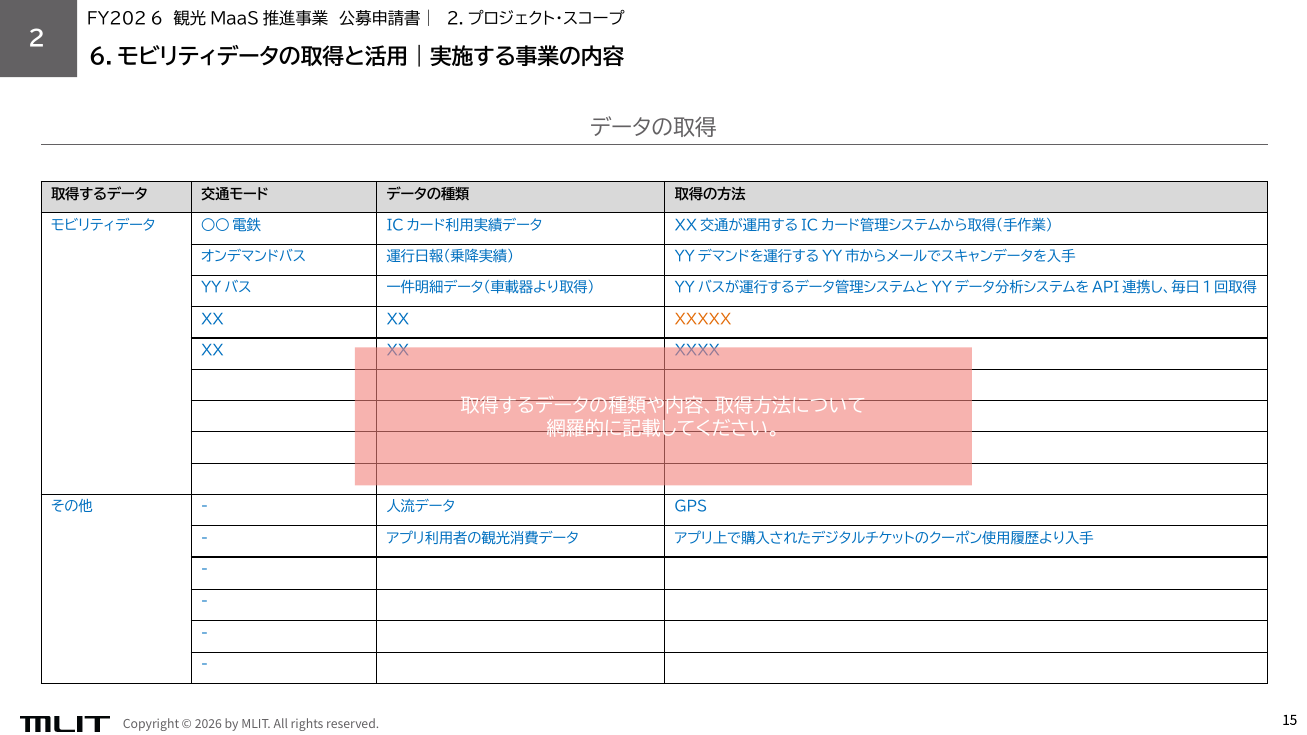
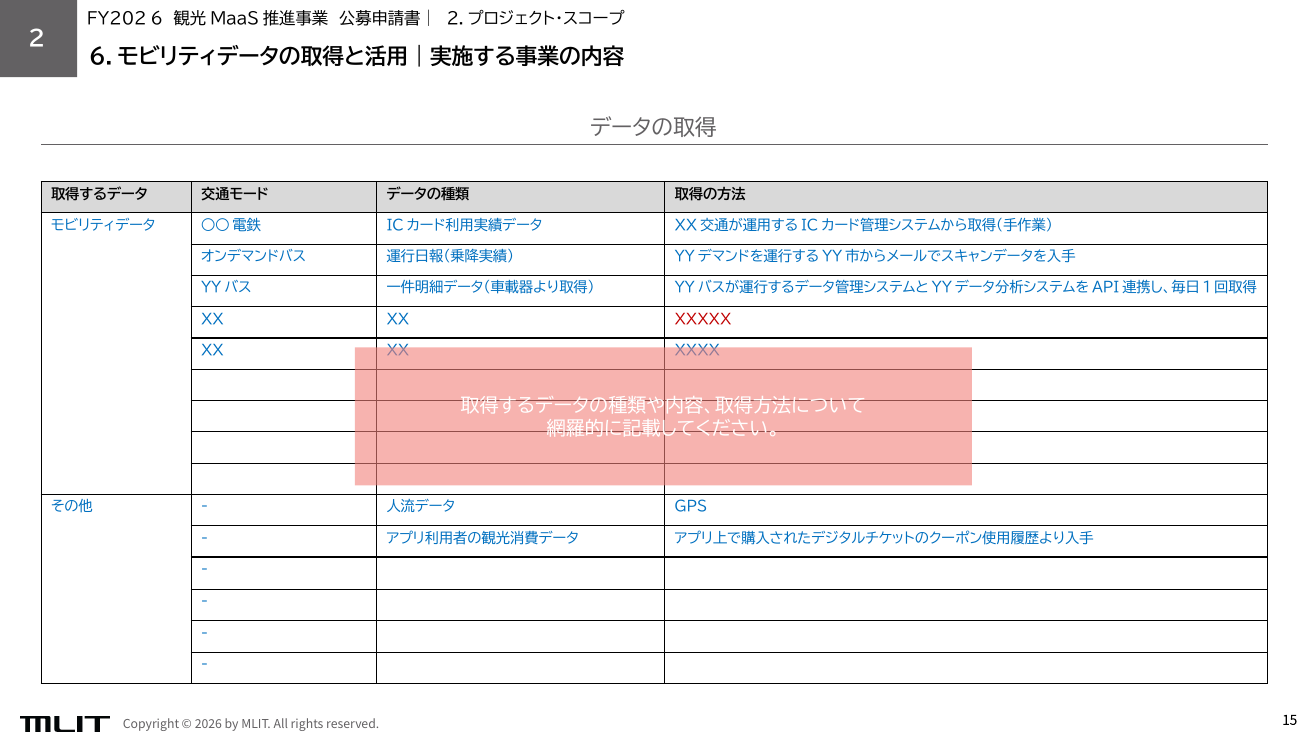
XXXXX colour: orange -> red (703, 320)
